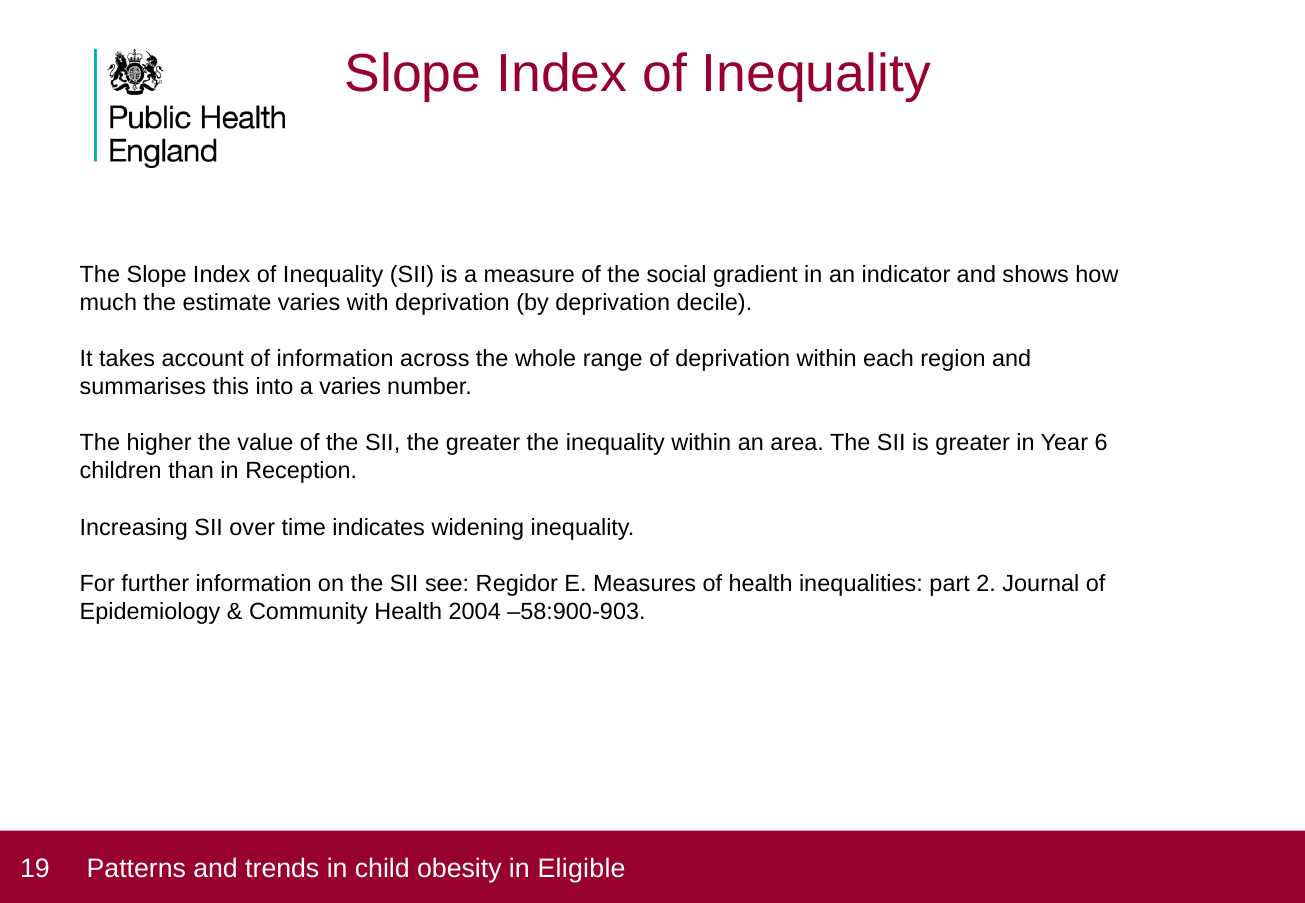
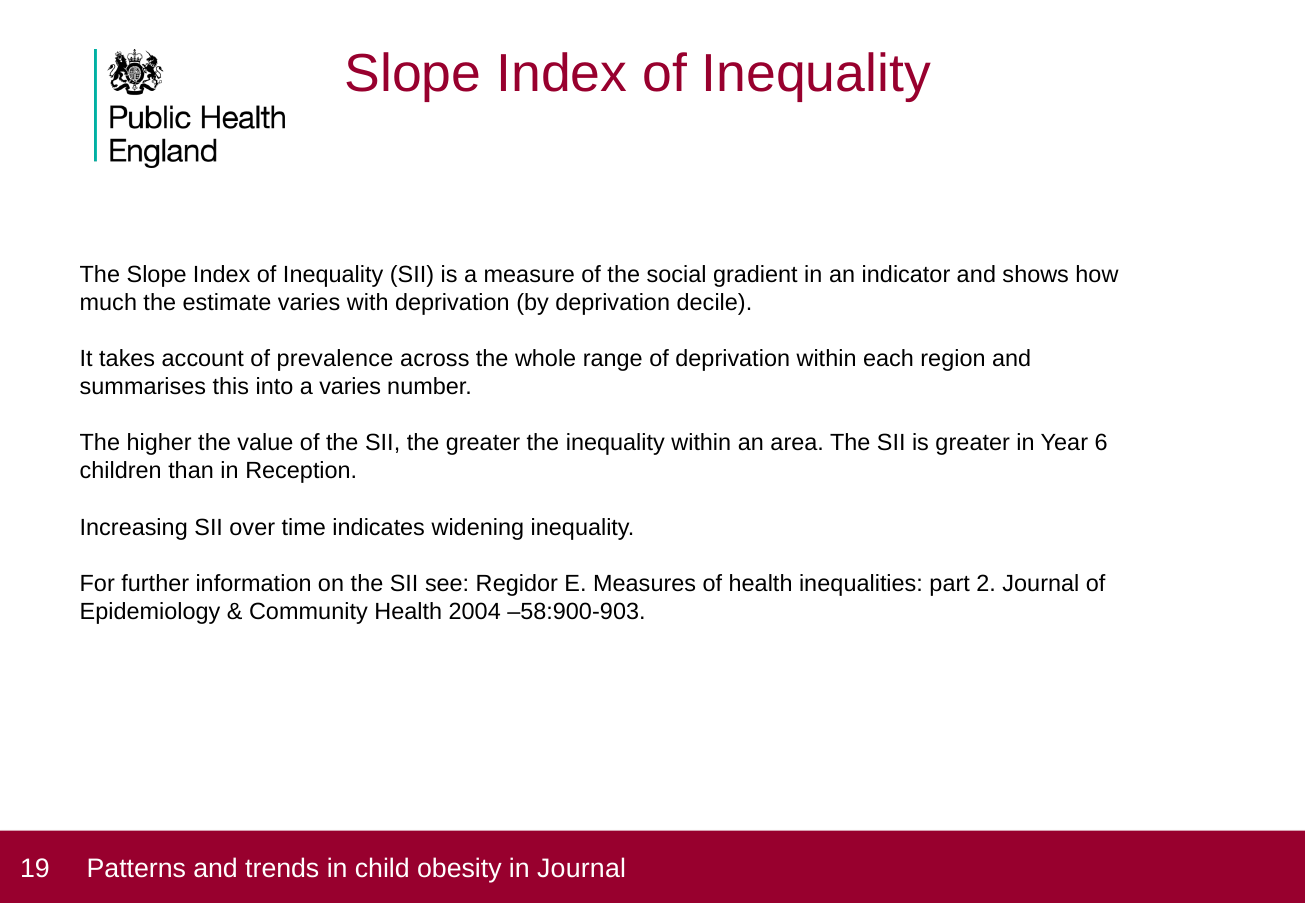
of information: information -> prevalence (335, 359)
in Eligible: Eligible -> Journal (582, 869)
